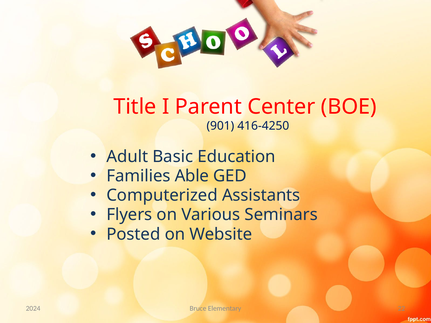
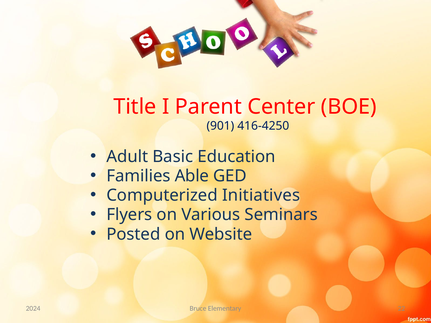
Assistants: Assistants -> Initiatives (261, 196)
